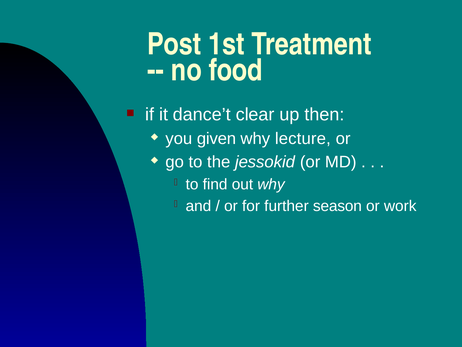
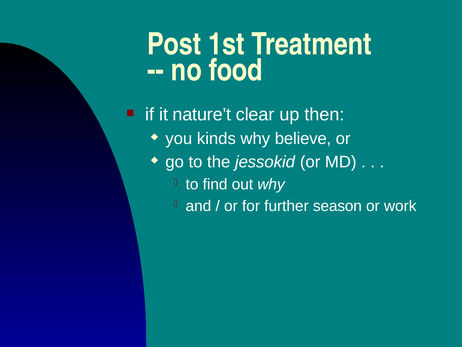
dance’t: dance’t -> nature’t (202, 114)
given: given -> kinds (216, 138)
lecture: lecture -> believe (303, 138)
